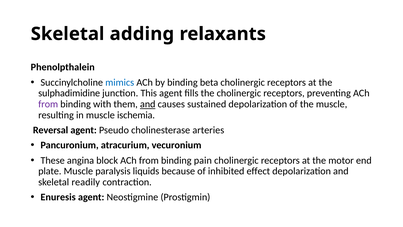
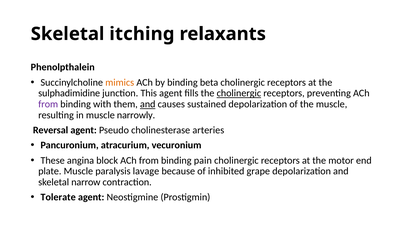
adding: adding -> itching (142, 34)
mimics colour: blue -> orange (120, 82)
cholinergic underline: none -> present (239, 93)
ischemia: ischemia -> narrowly (136, 115)
liquids: liquids -> lavage (146, 171)
effect: effect -> grape (258, 171)
readily: readily -> narrow (86, 182)
Enuresis: Enuresis -> Tolerate (58, 197)
